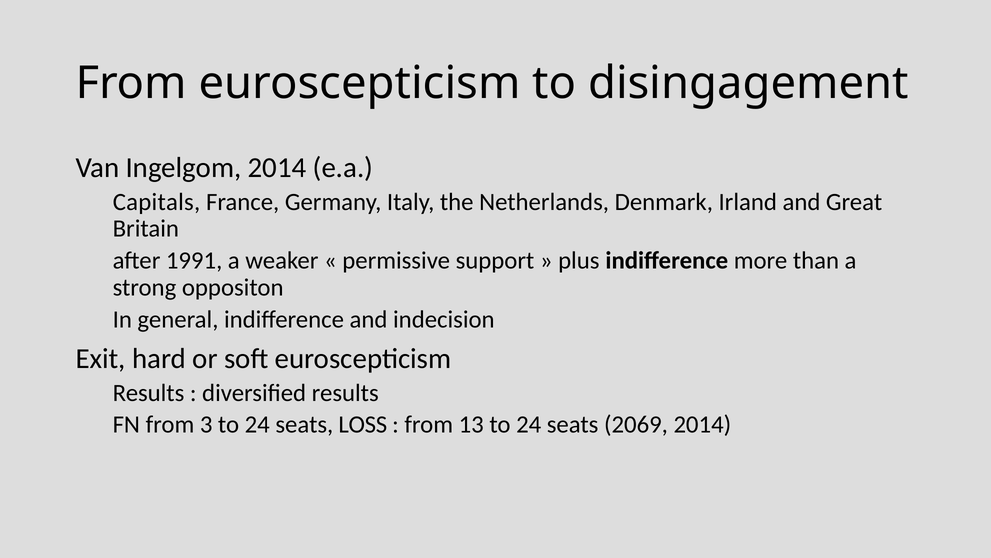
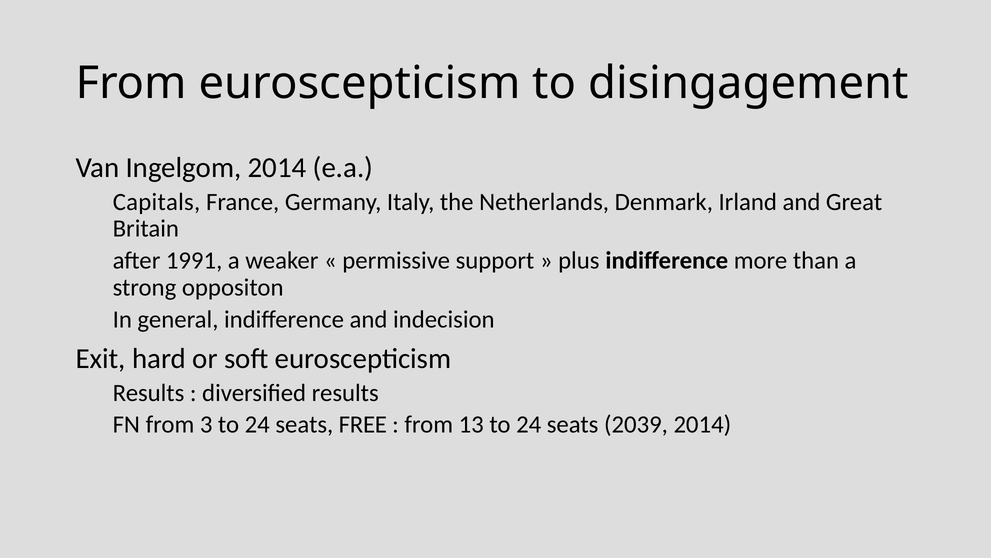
LOSS: LOSS -> FREE (363, 424)
2069: 2069 -> 2039 (636, 424)
